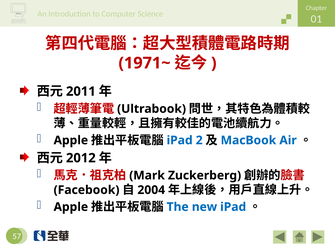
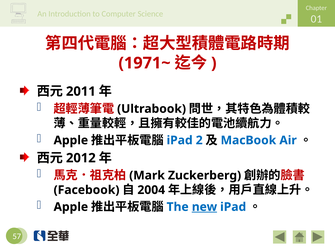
new underline: none -> present (204, 207)
